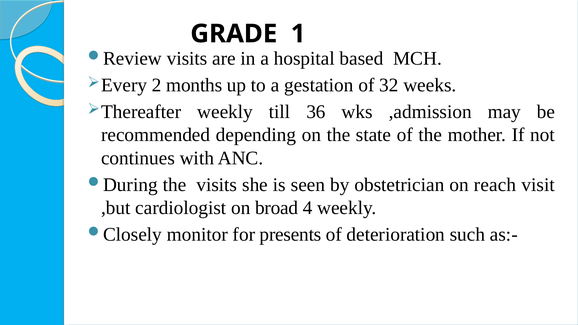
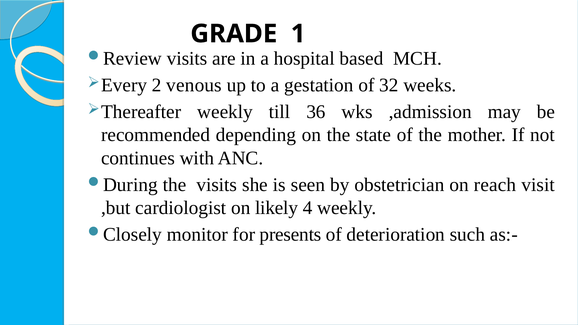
months: months -> venous (194, 85)
broad: broad -> likely (277, 208)
